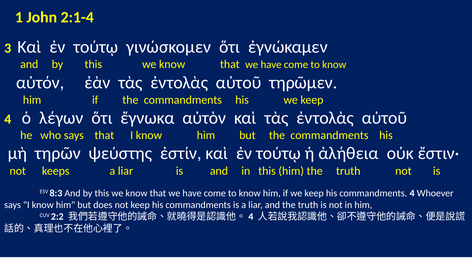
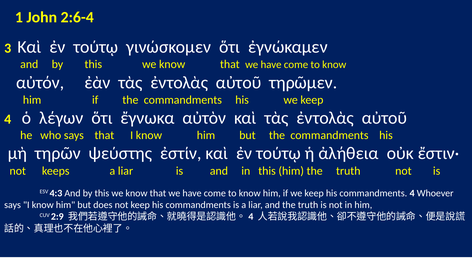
2:1-4: 2:1-4 -> 2:6-4 (77, 17)
8:3: 8:3 -> 4:3 (56, 193)
2:2: 2:2 -> 2:9 (57, 217)
